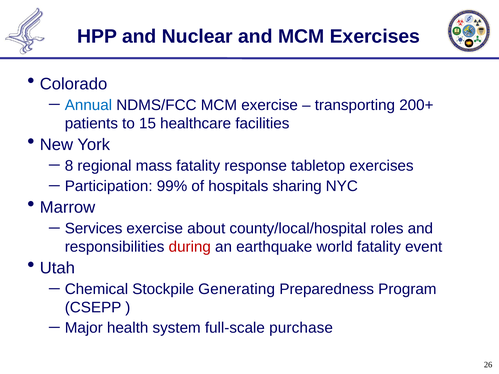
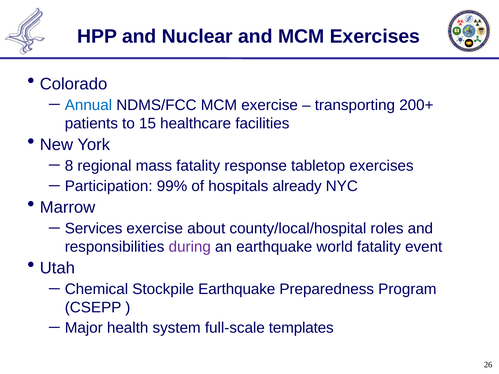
sharing: sharing -> already (297, 186)
during colour: red -> purple (190, 247)
Stockpile Generating: Generating -> Earthquake (237, 289)
purchase: purchase -> templates (301, 328)
